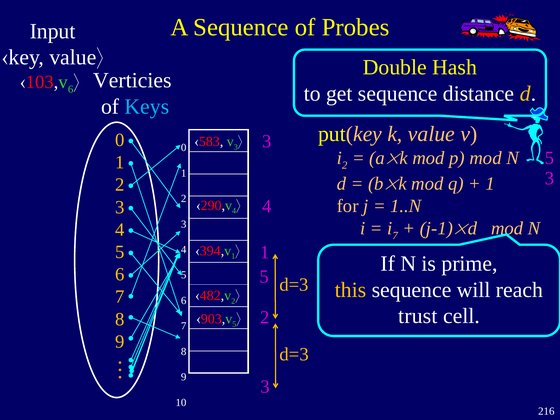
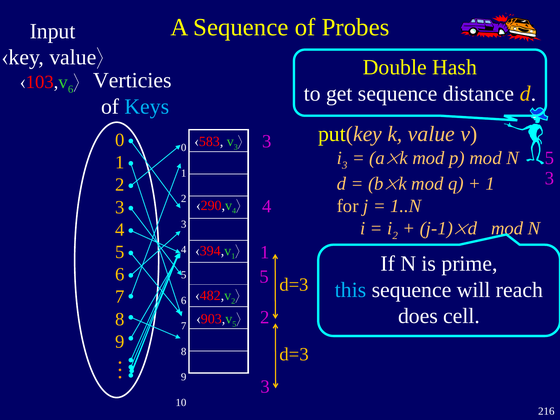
i 2: 2 -> 3 (345, 165)
i 7: 7 -> 2 (395, 236)
this colour: yellow -> light blue (351, 290)
trust: trust -> does (418, 316)
